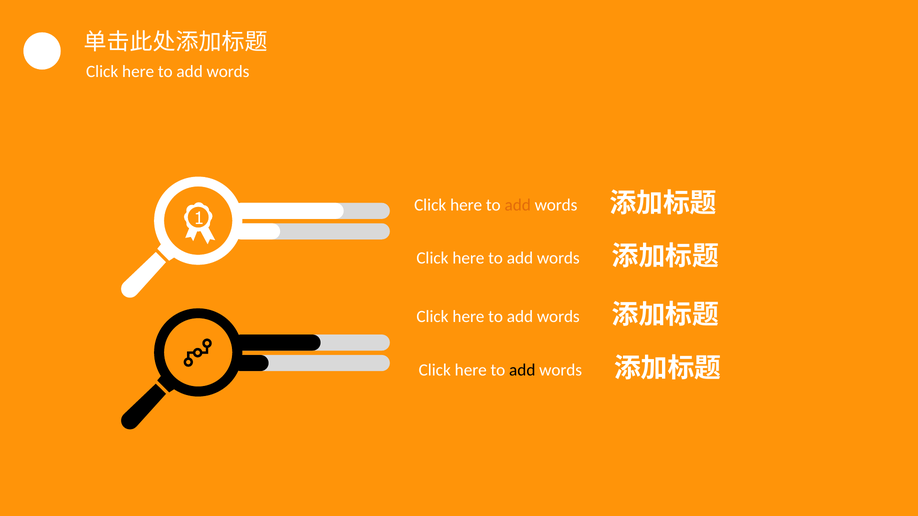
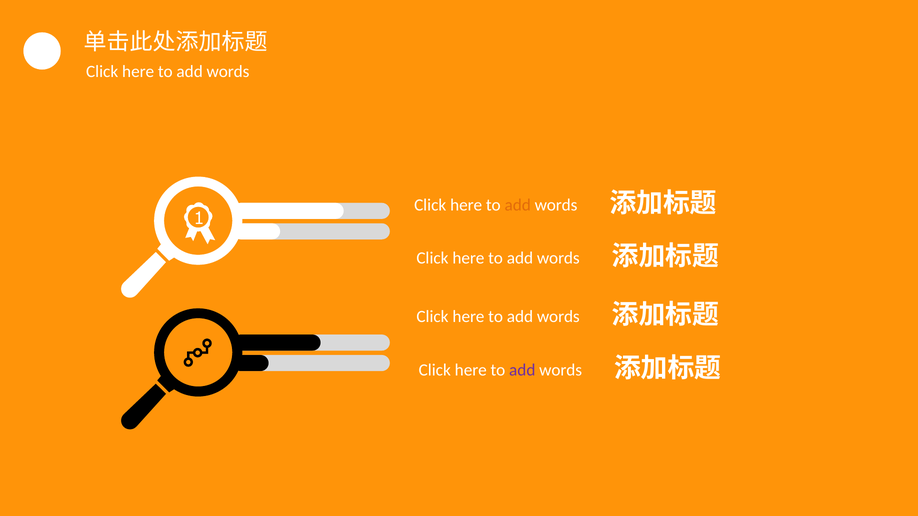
add colour: black -> purple (522, 370)
